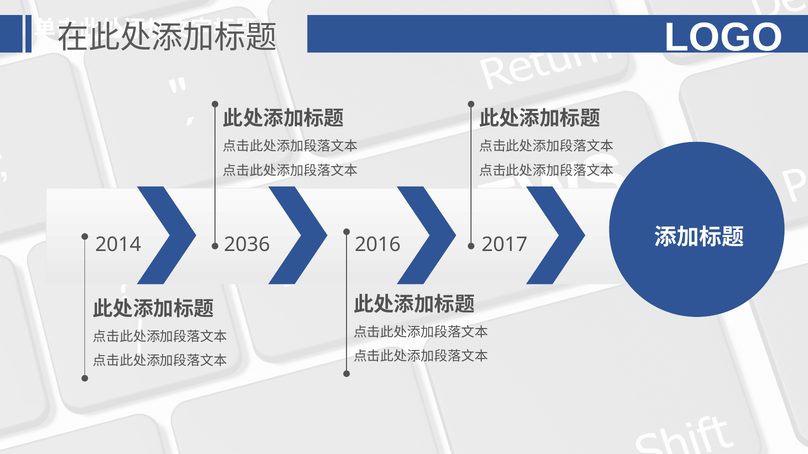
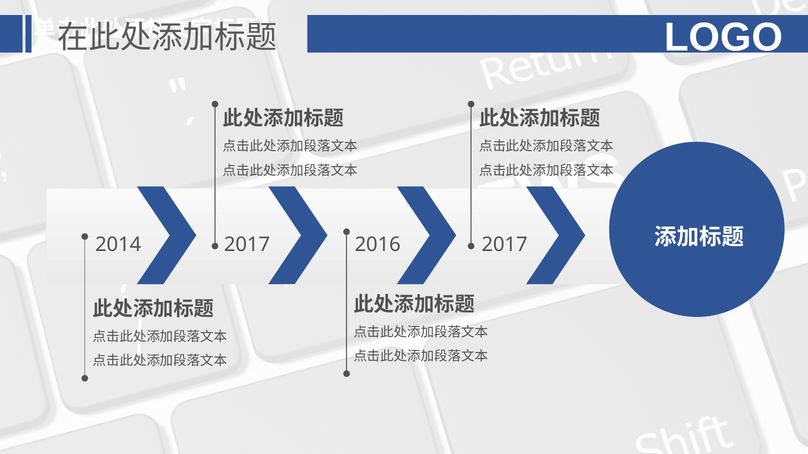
2014 2036: 2036 -> 2017 (247, 245)
